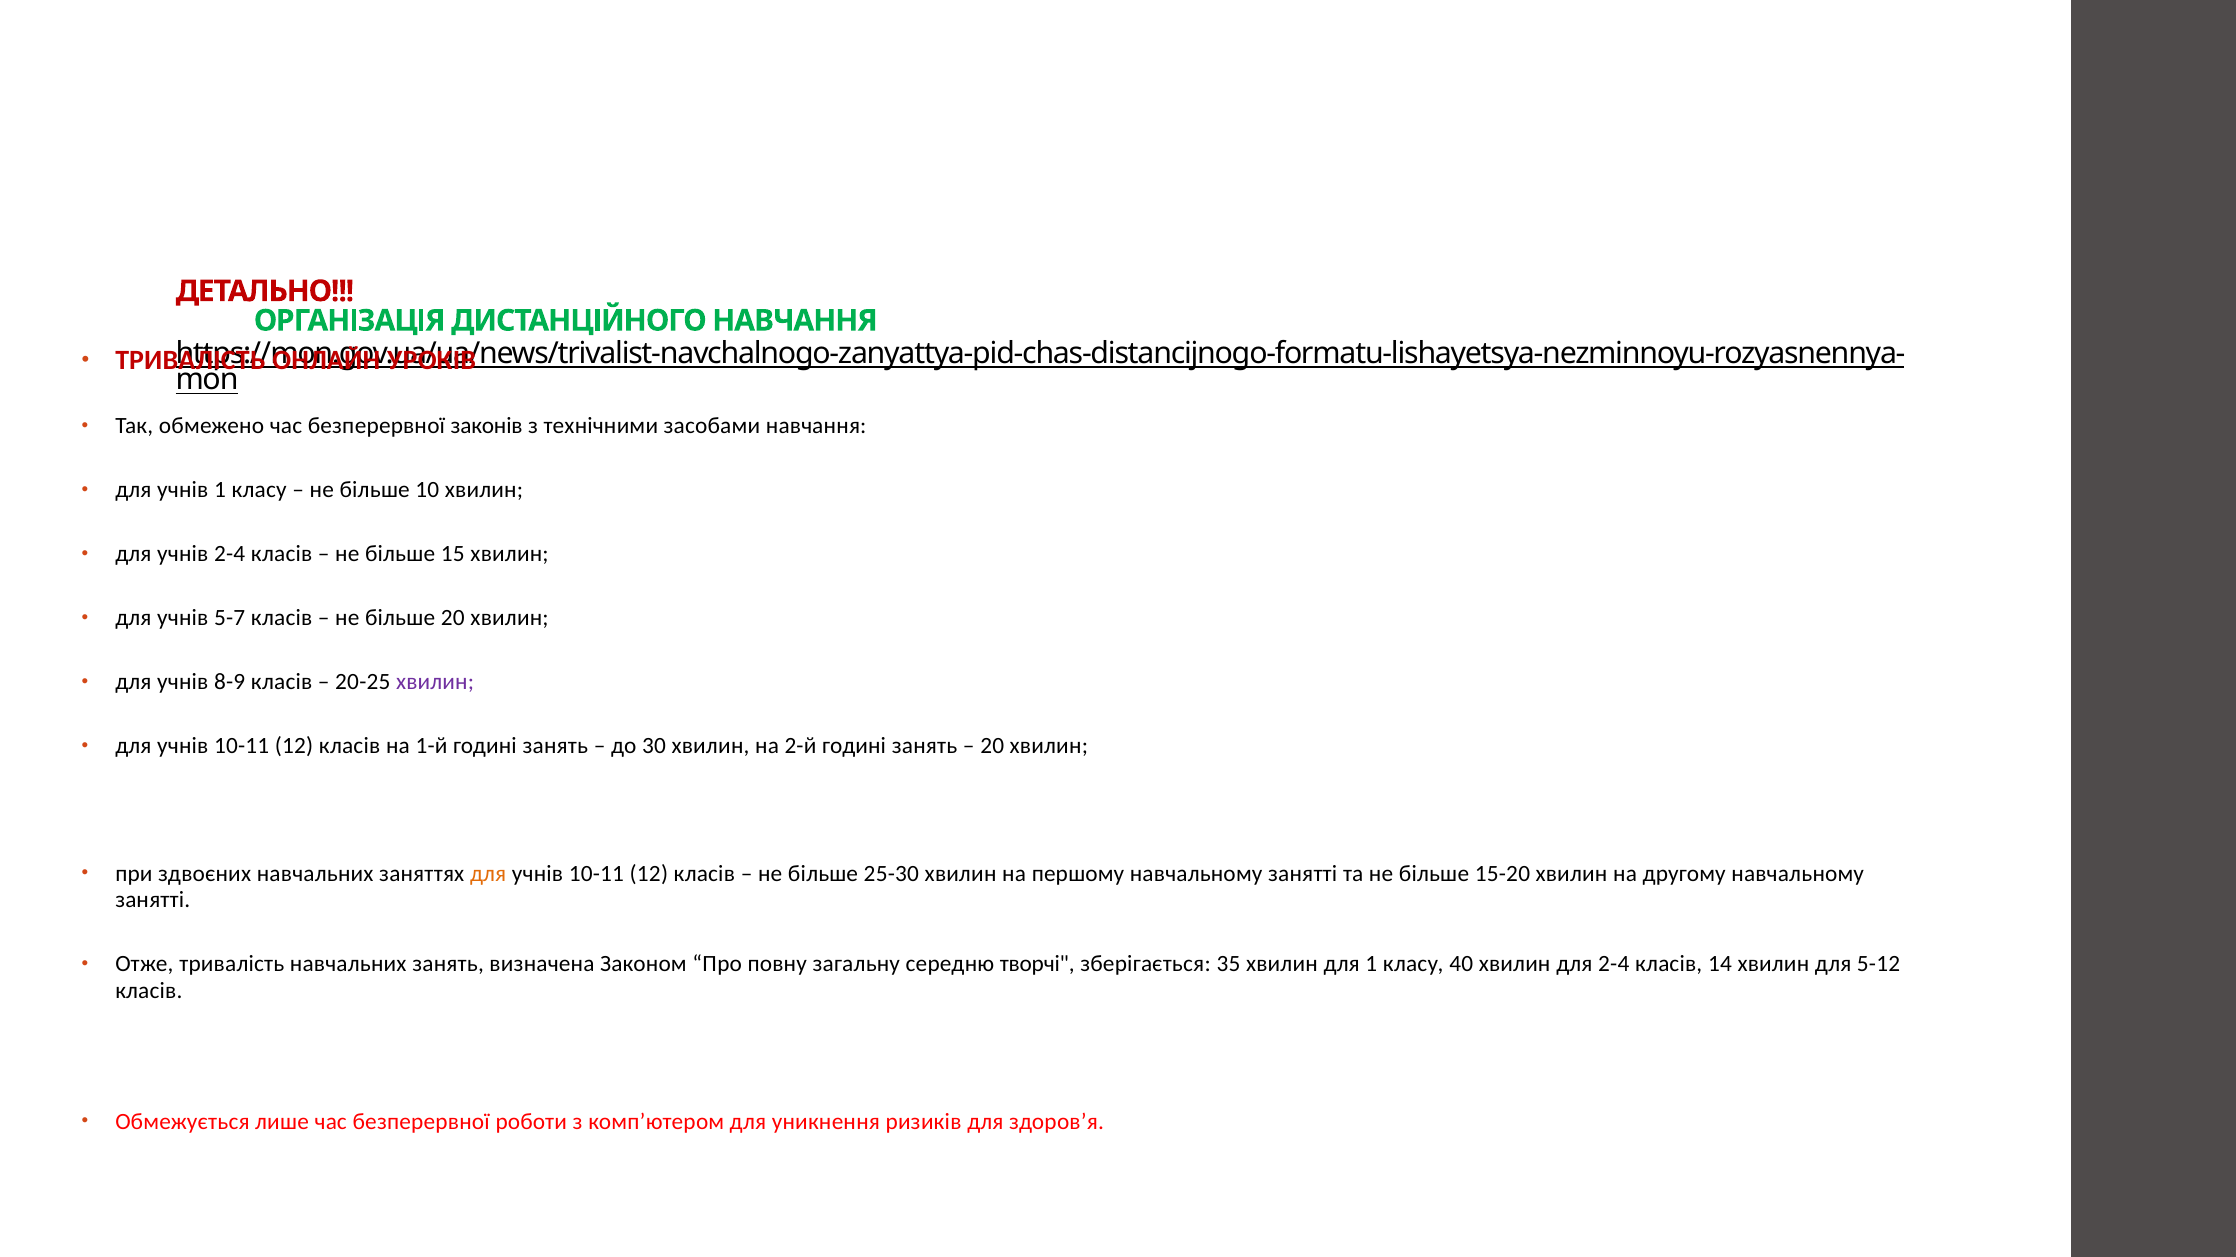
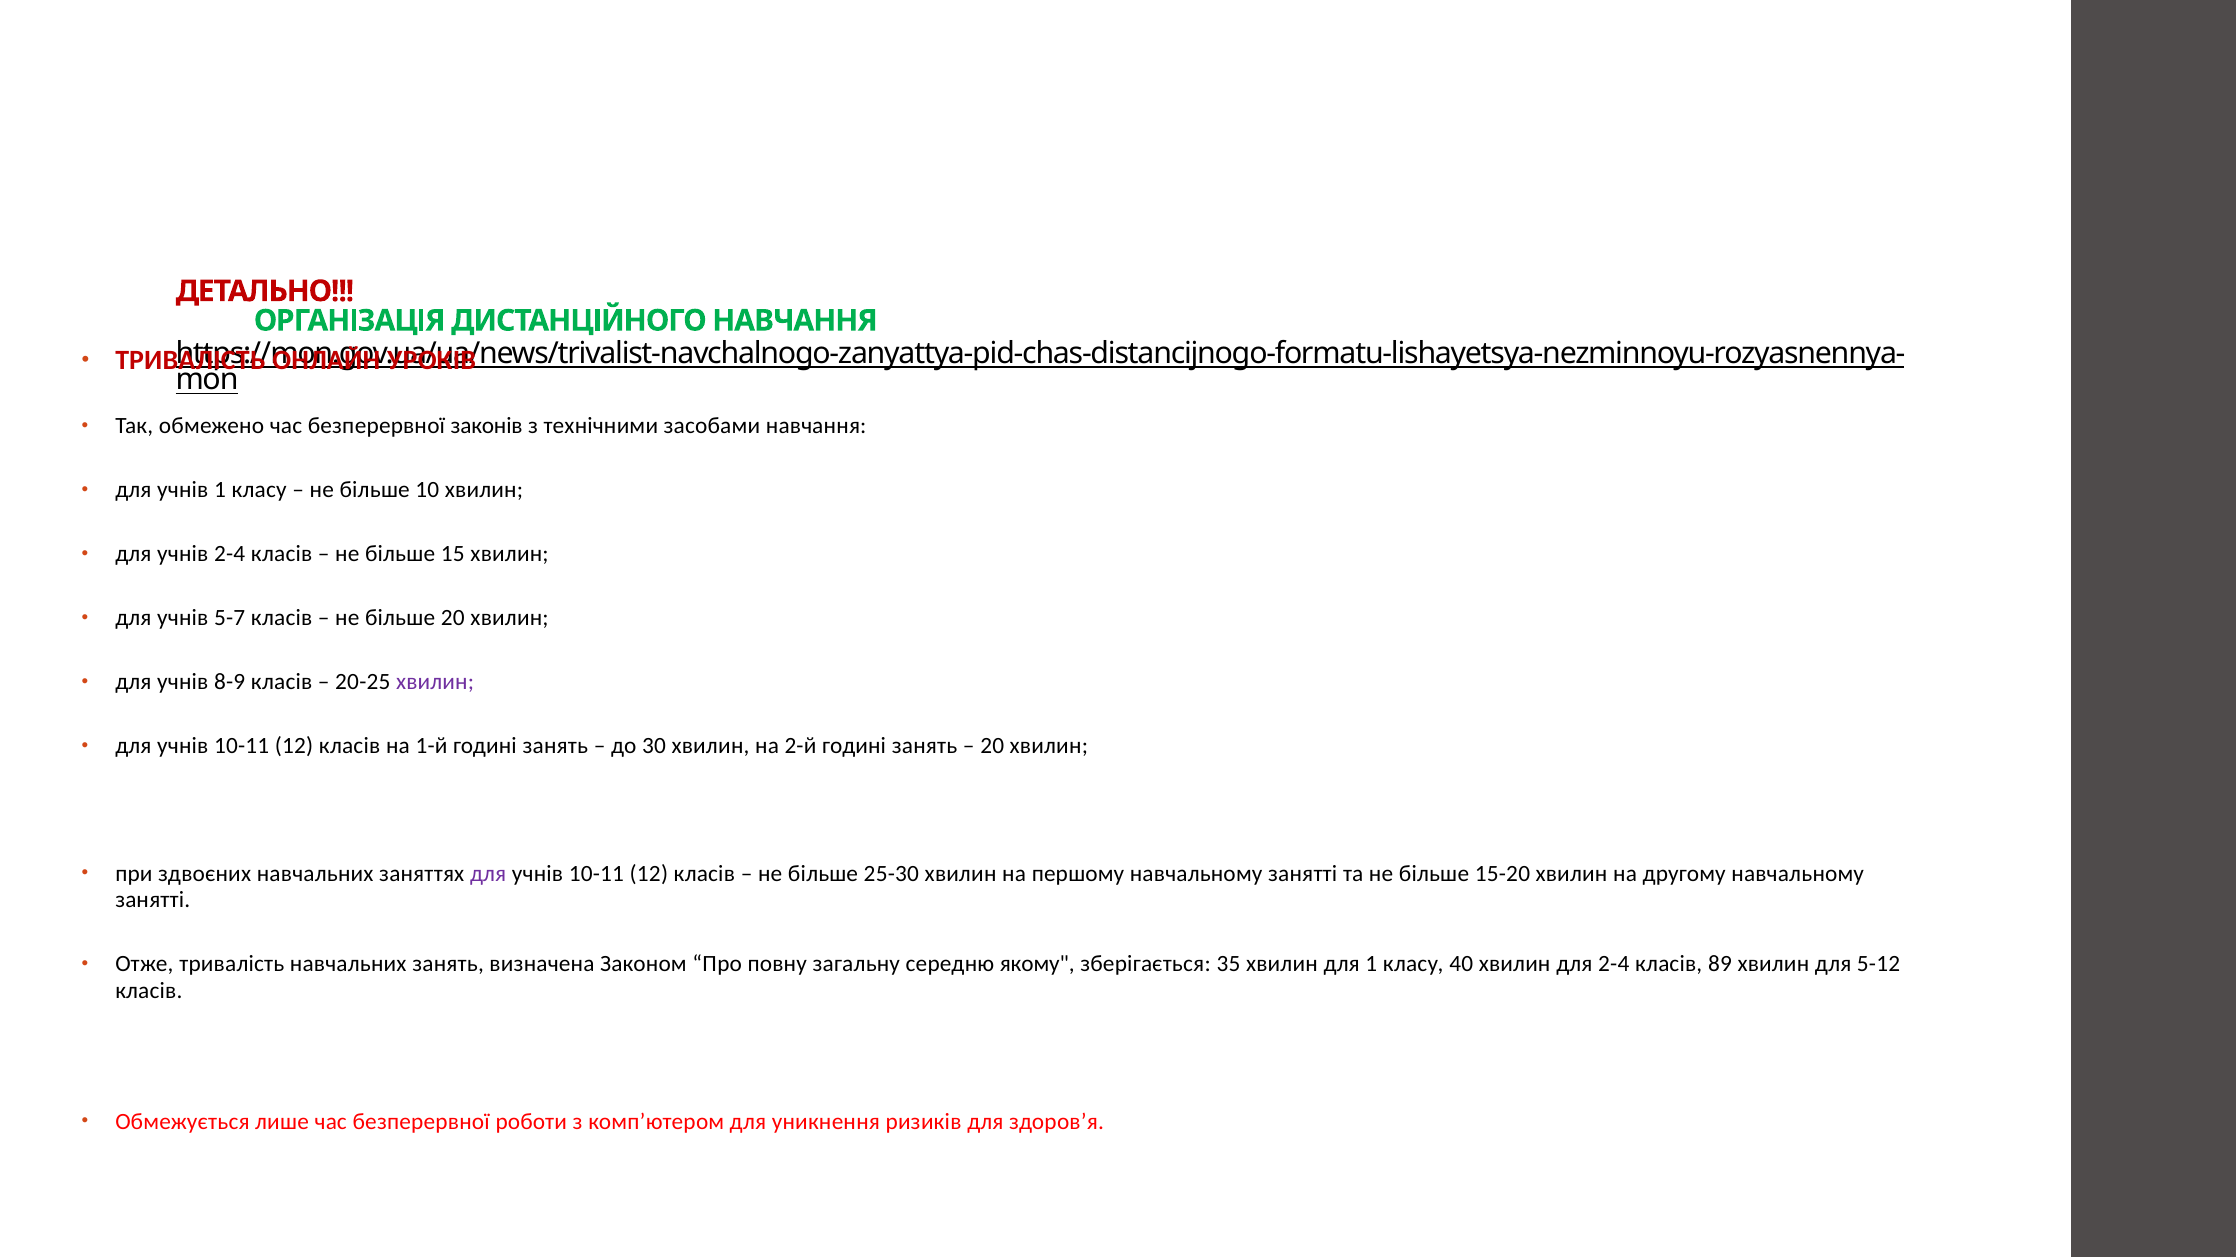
для colour: orange -> purple (488, 874)
творчі: творчі -> якому (1037, 964)
14: 14 -> 89 (1720, 964)
